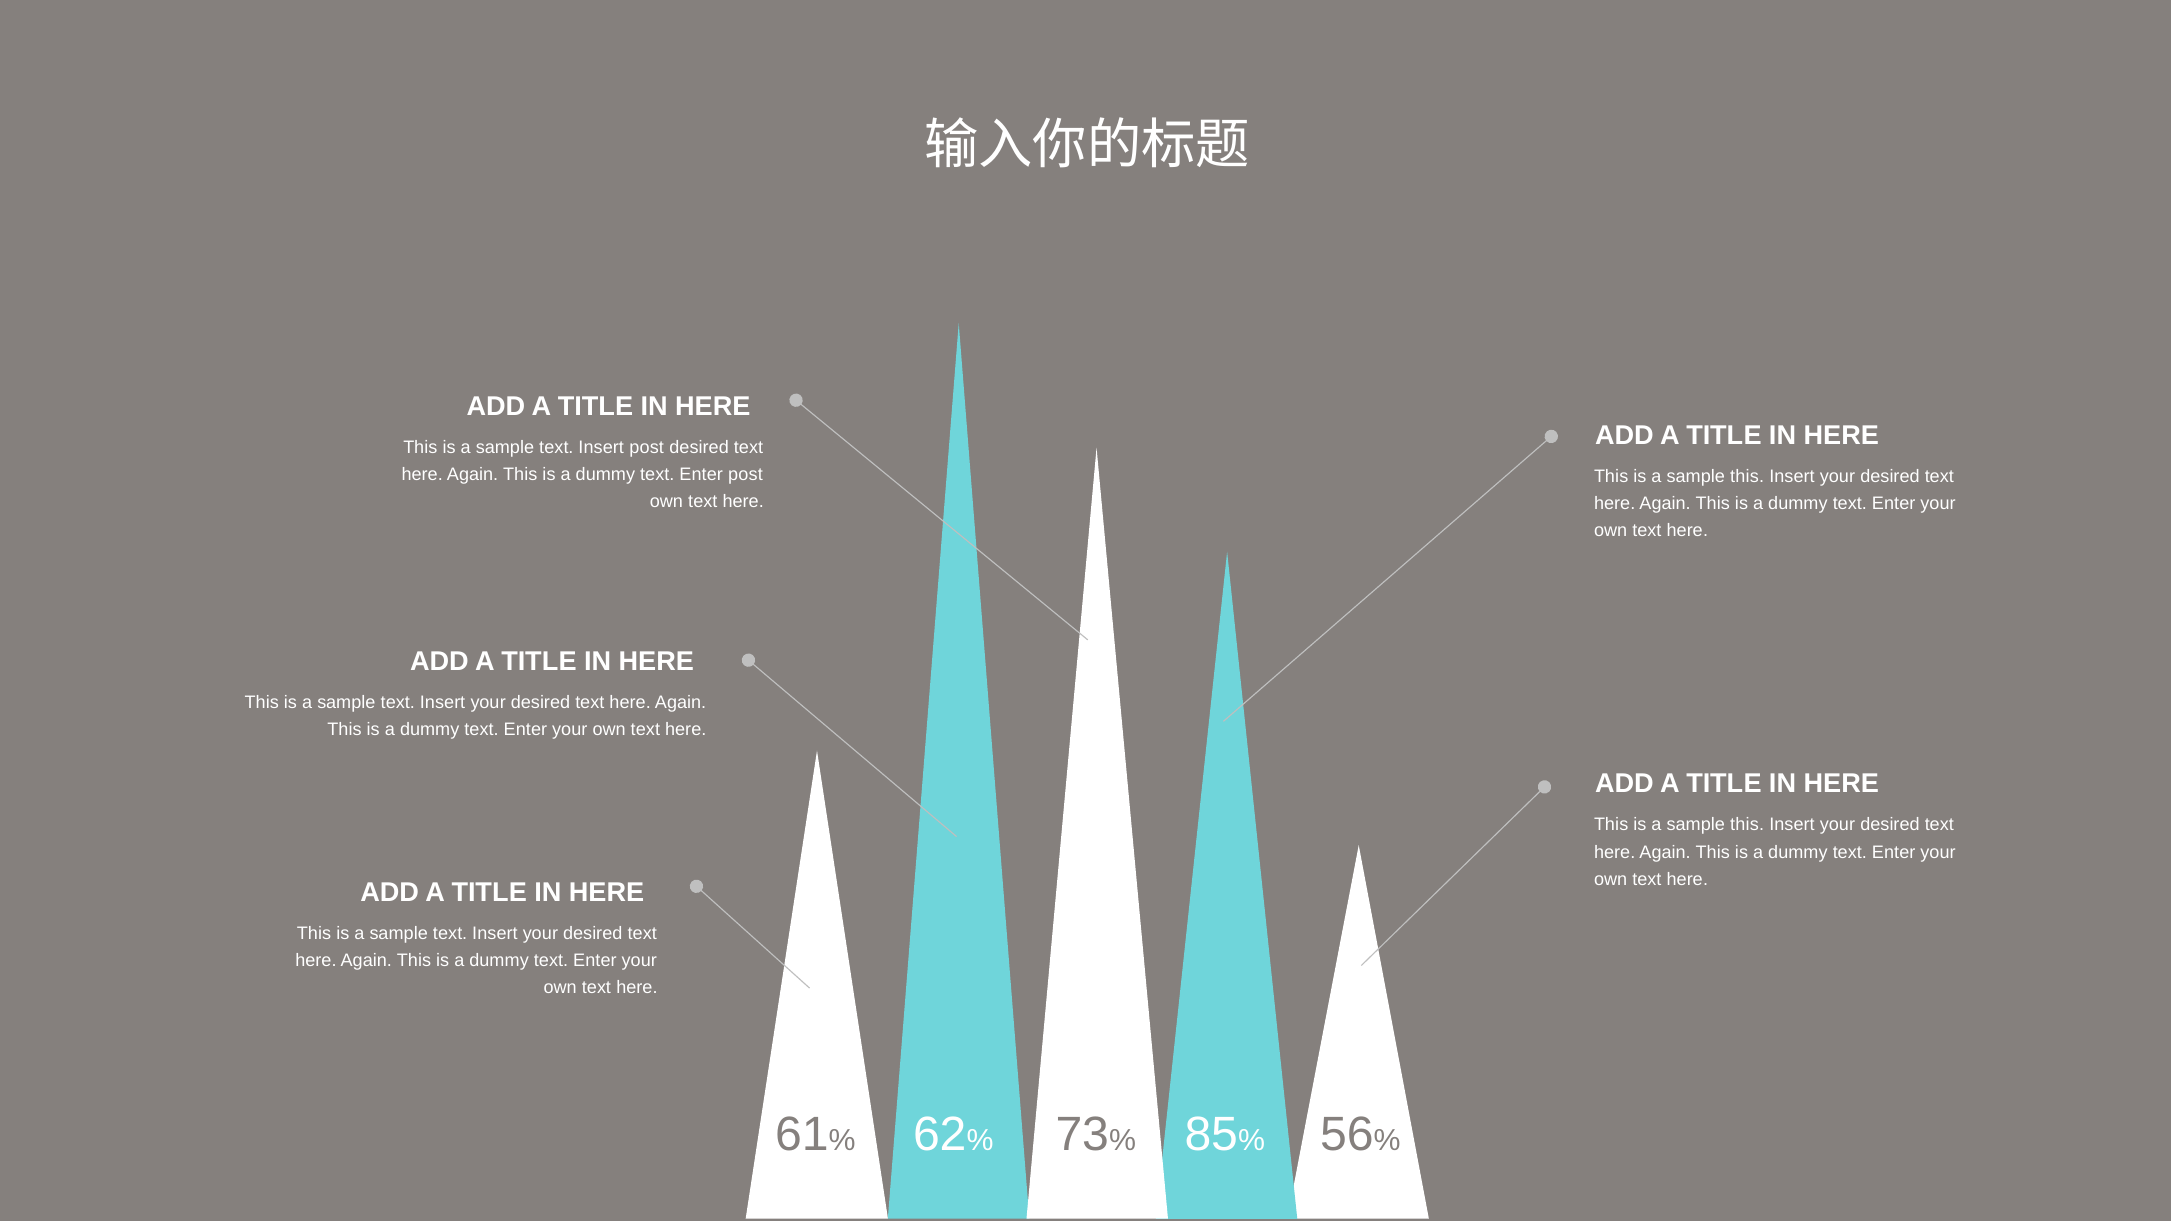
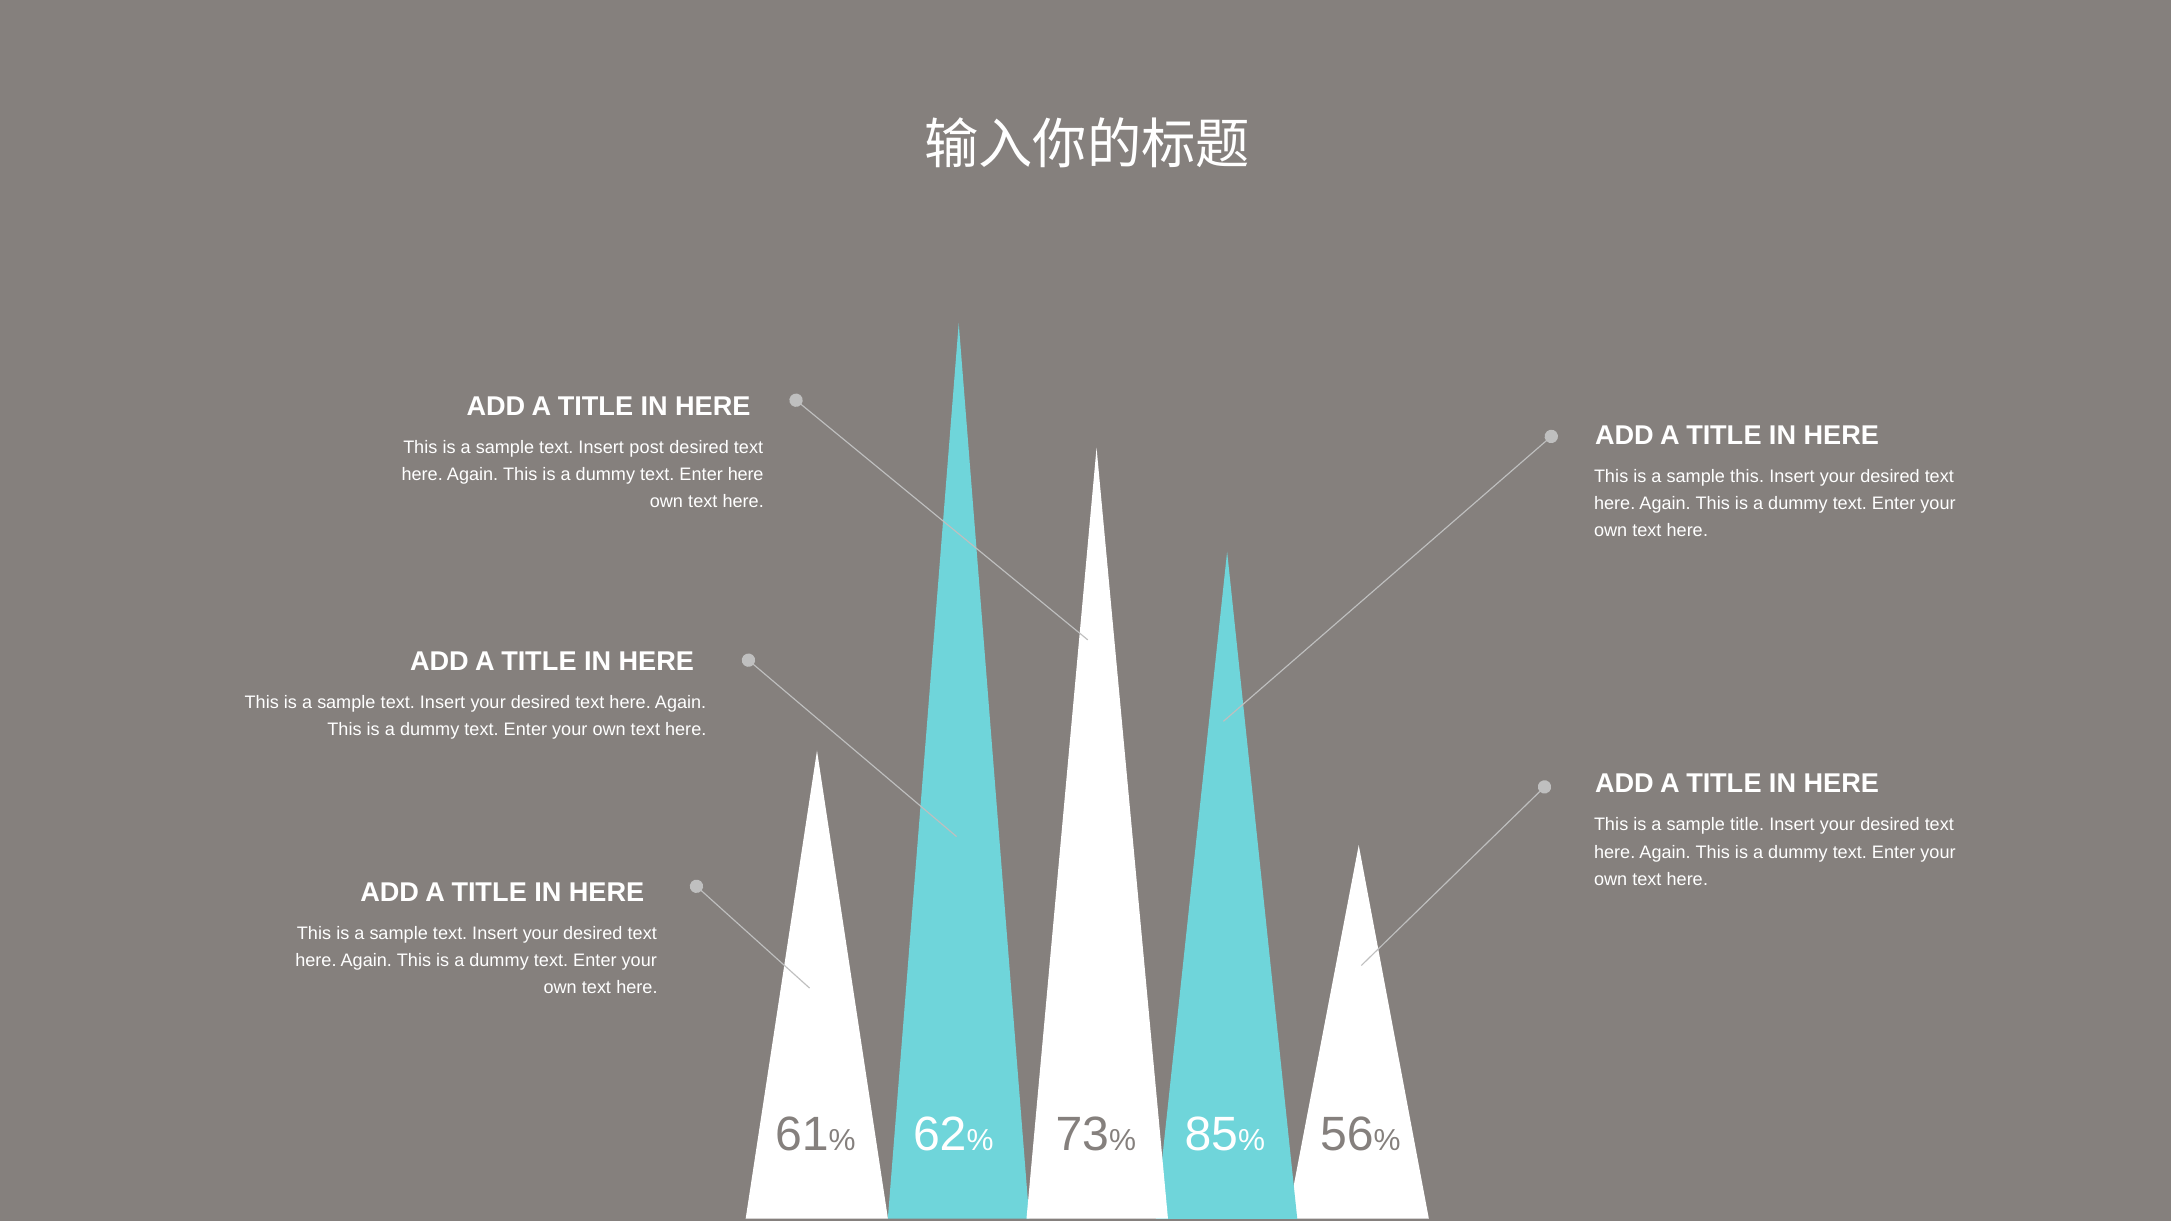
Enter post: post -> here (746, 475)
this: this -> title (1747, 825)
